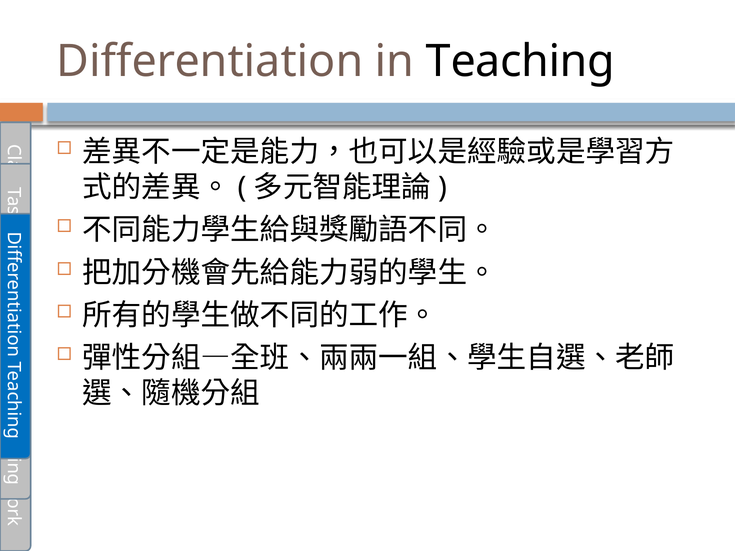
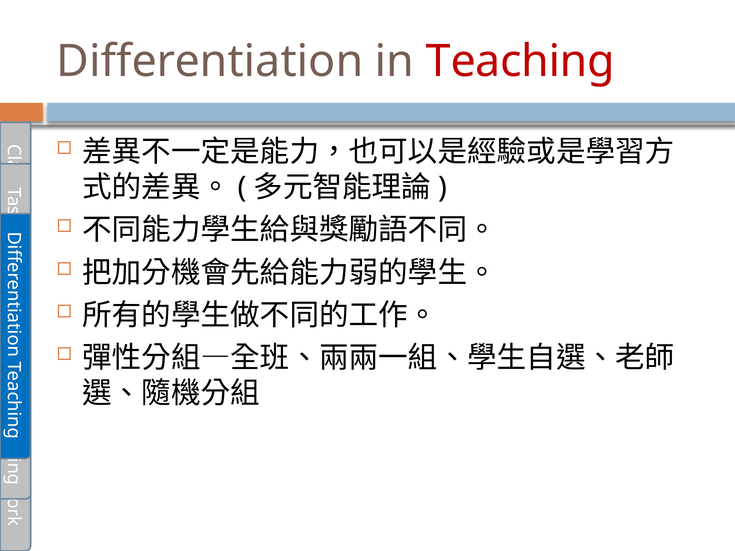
Teaching colour: black -> red (520, 61)
